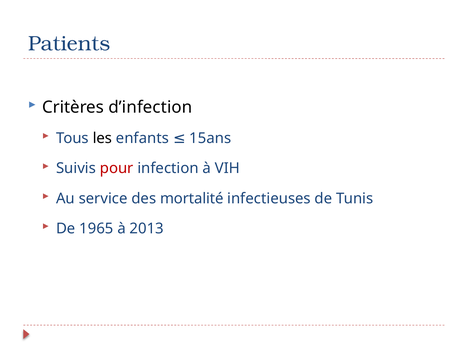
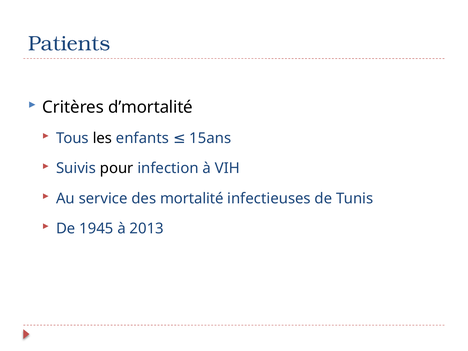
d’infection: d’infection -> d’mortalité (151, 107)
pour colour: red -> black (117, 168)
1965: 1965 -> 1945 (96, 229)
